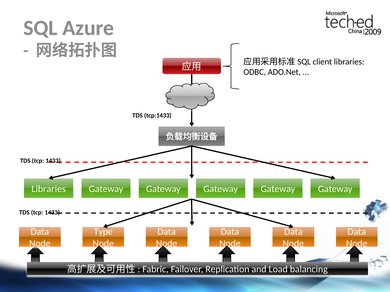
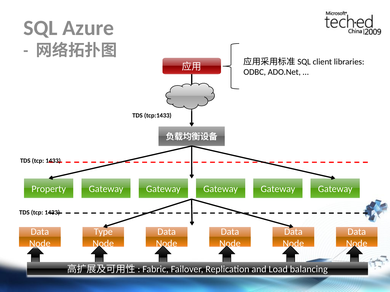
Libraries: Libraries -> Property (49, 189)
